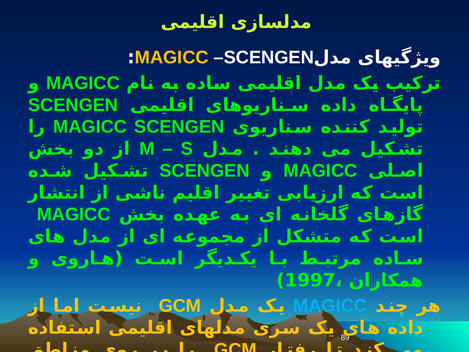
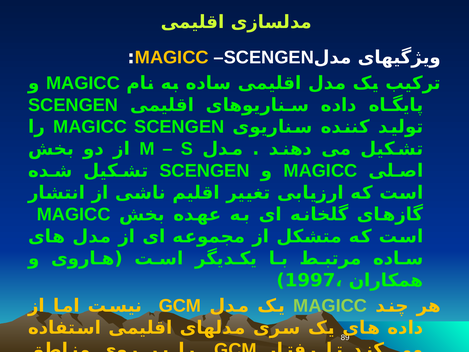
MAGICC colour: light blue -> light green (330, 306)
